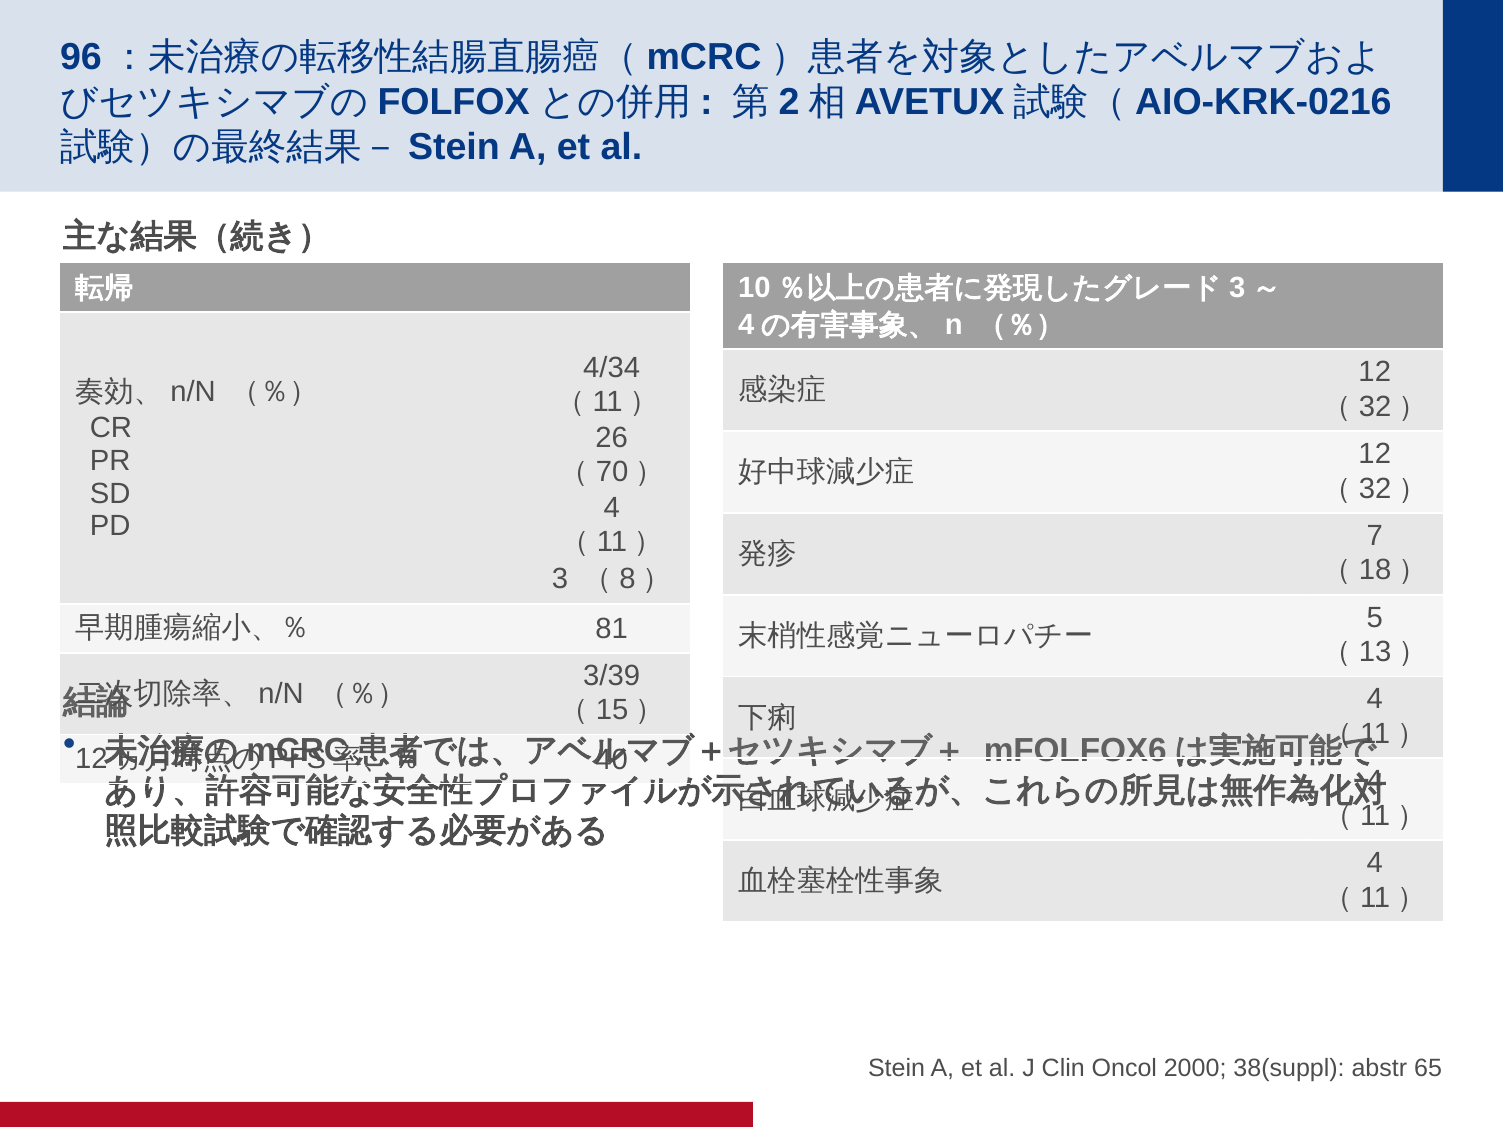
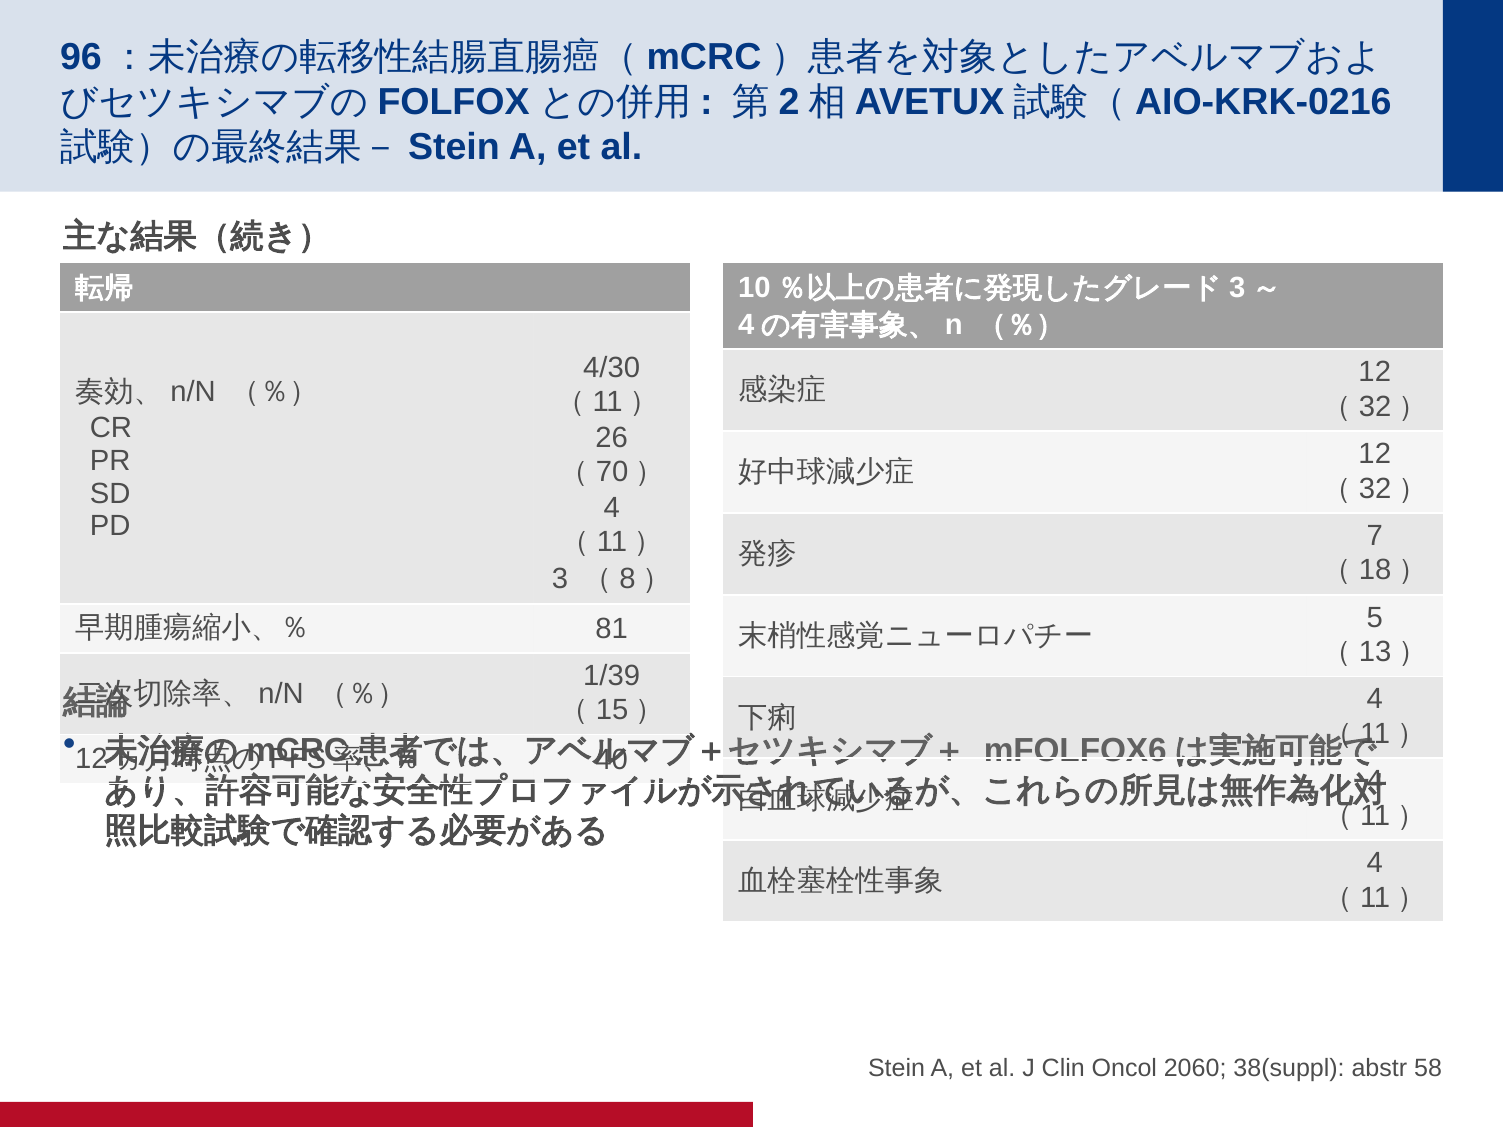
4/34: 4/34 -> 4/30 (612, 368)
3/39: 3/39 -> 1/39 (612, 676)
2000: 2000 -> 2060 (1195, 1069)
65: 65 -> 58 (1428, 1069)
